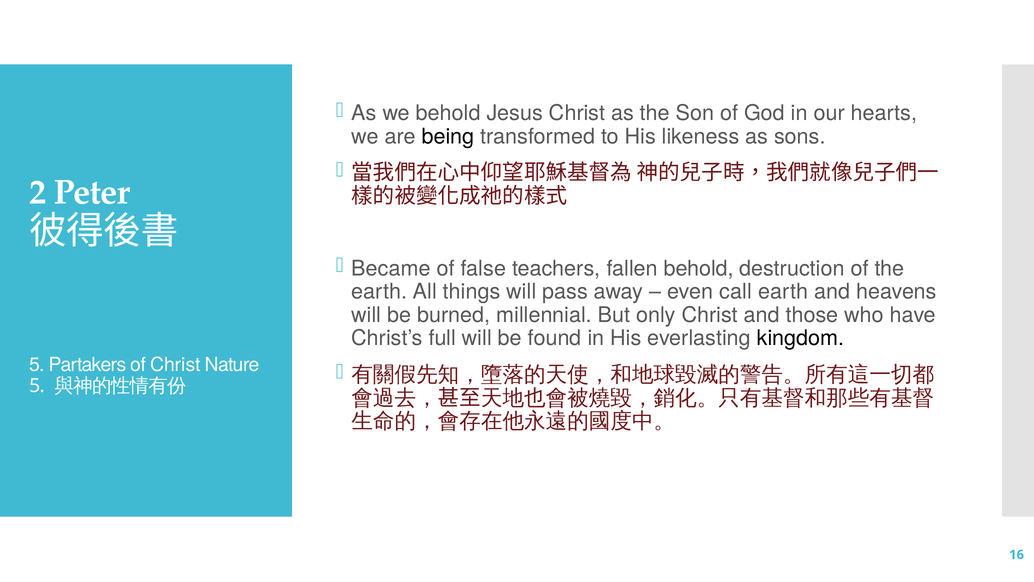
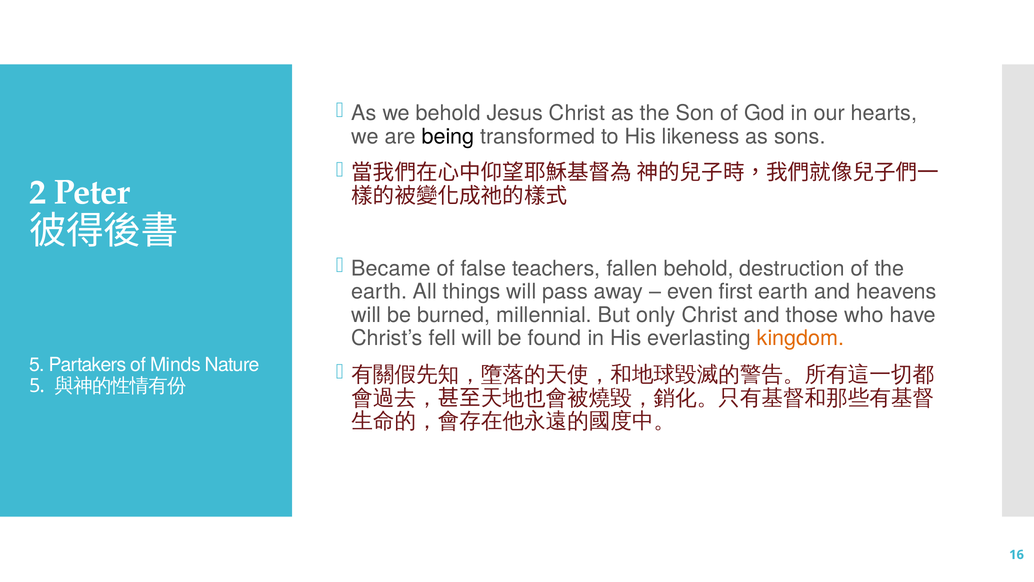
call: call -> first (736, 292)
full: full -> fell (442, 338)
kingdom colour: black -> orange (801, 338)
of Christ: Christ -> Minds (175, 364)
